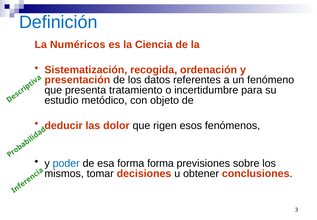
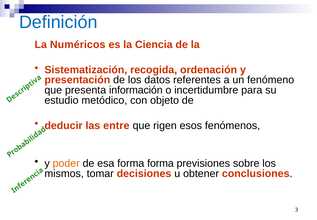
tratamiento: tratamiento -> información (136, 90)
dolor: dolor -> entre (116, 125)
poder colour: blue -> orange (66, 163)
